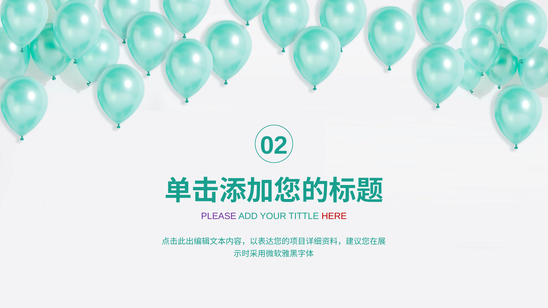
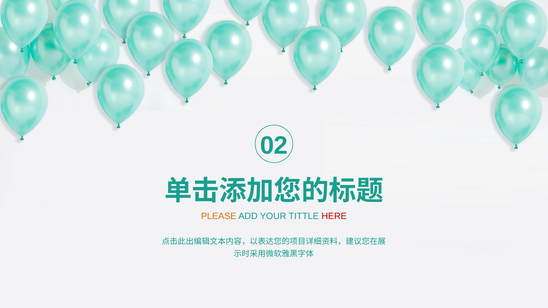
PLEASE colour: purple -> orange (219, 216)
